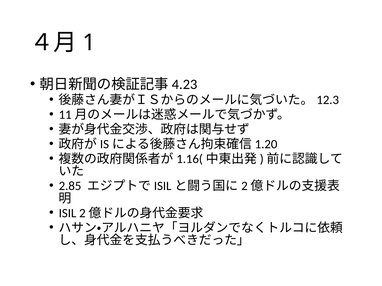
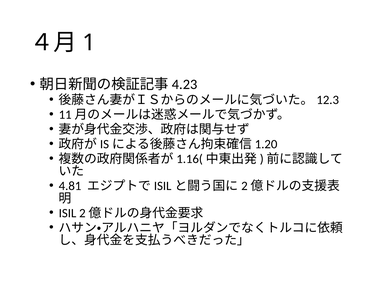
2.85: 2.85 -> 4.81 (70, 186)
